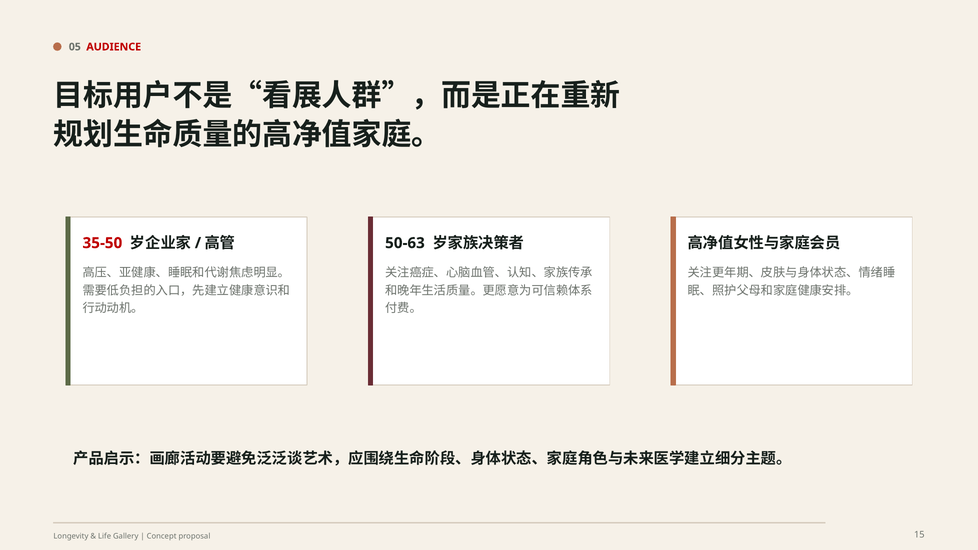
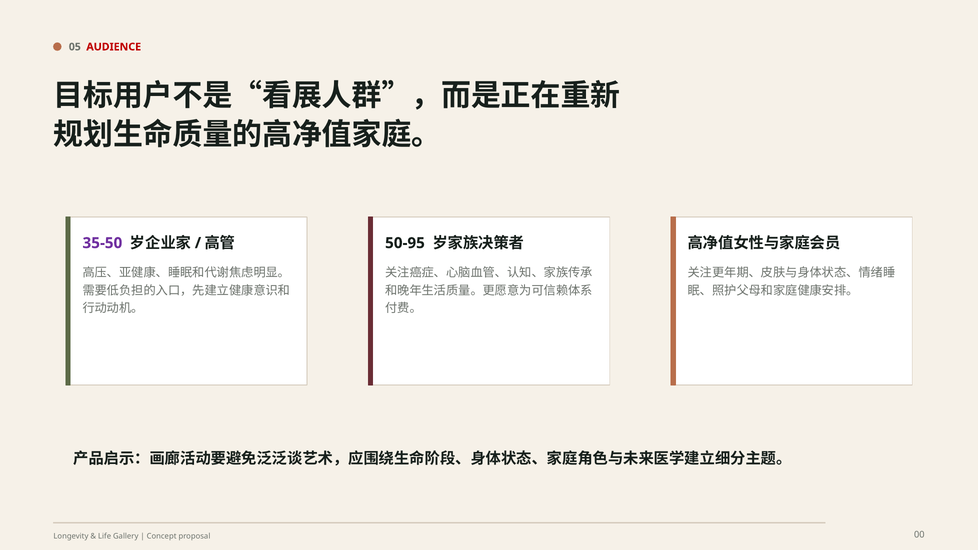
35-50 colour: red -> purple (102, 243)
50-63: 50-63 -> 50-95 (405, 243)
15: 15 -> 00 (919, 535)
